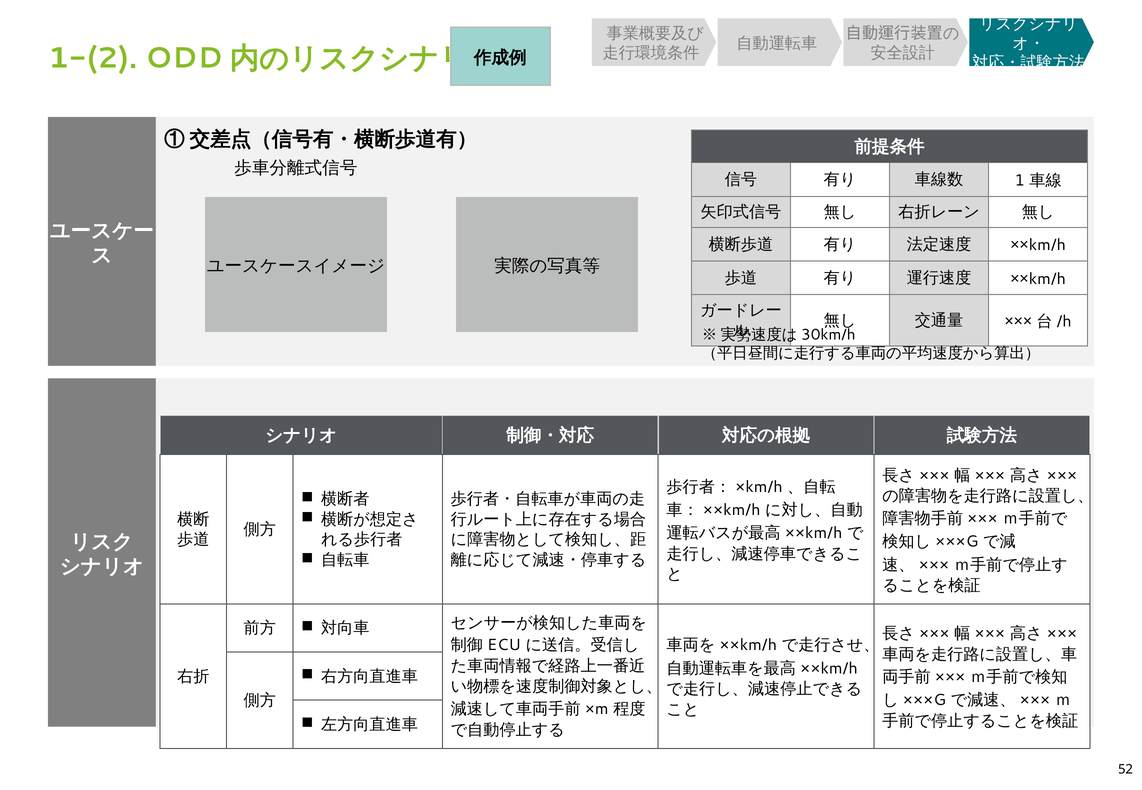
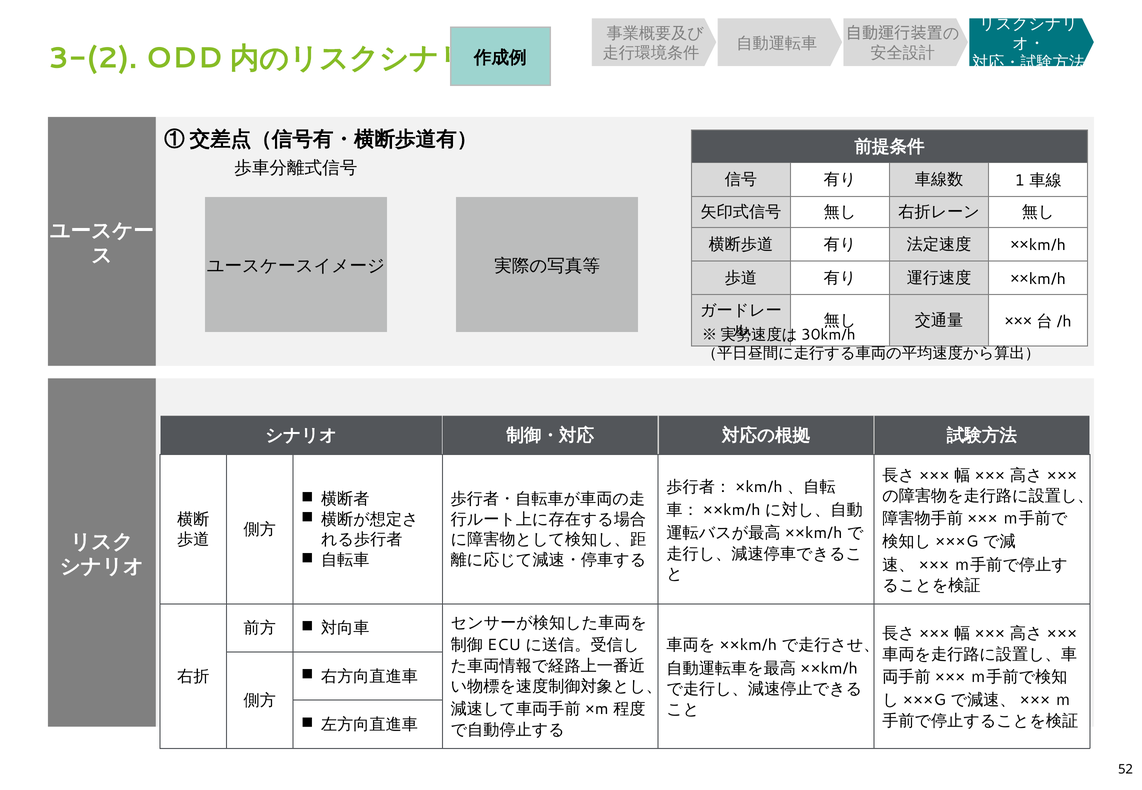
1-(2: 1-(2 -> 3-(2 (93, 58)
